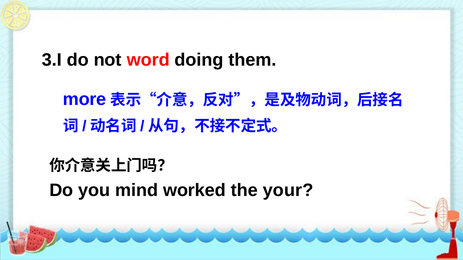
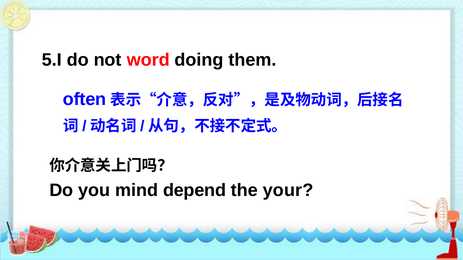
3.I: 3.I -> 5.I (52, 60)
more: more -> often (85, 99)
worked: worked -> depend (195, 190)
